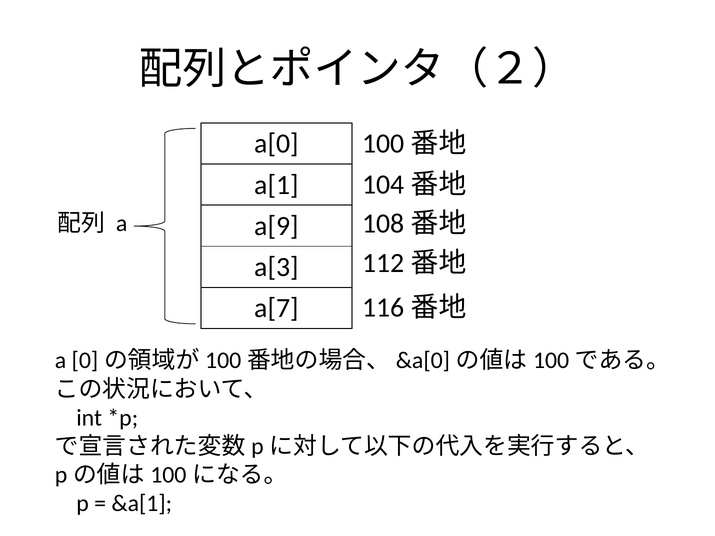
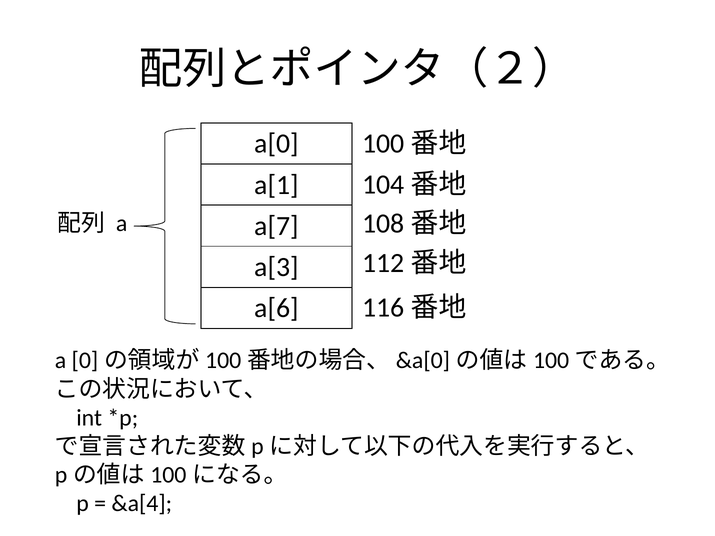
a[9: a[9 -> a[7 (277, 226)
a[7: a[7 -> a[6 (277, 308)
&a[1: &a[1 -> &a[4 (142, 504)
